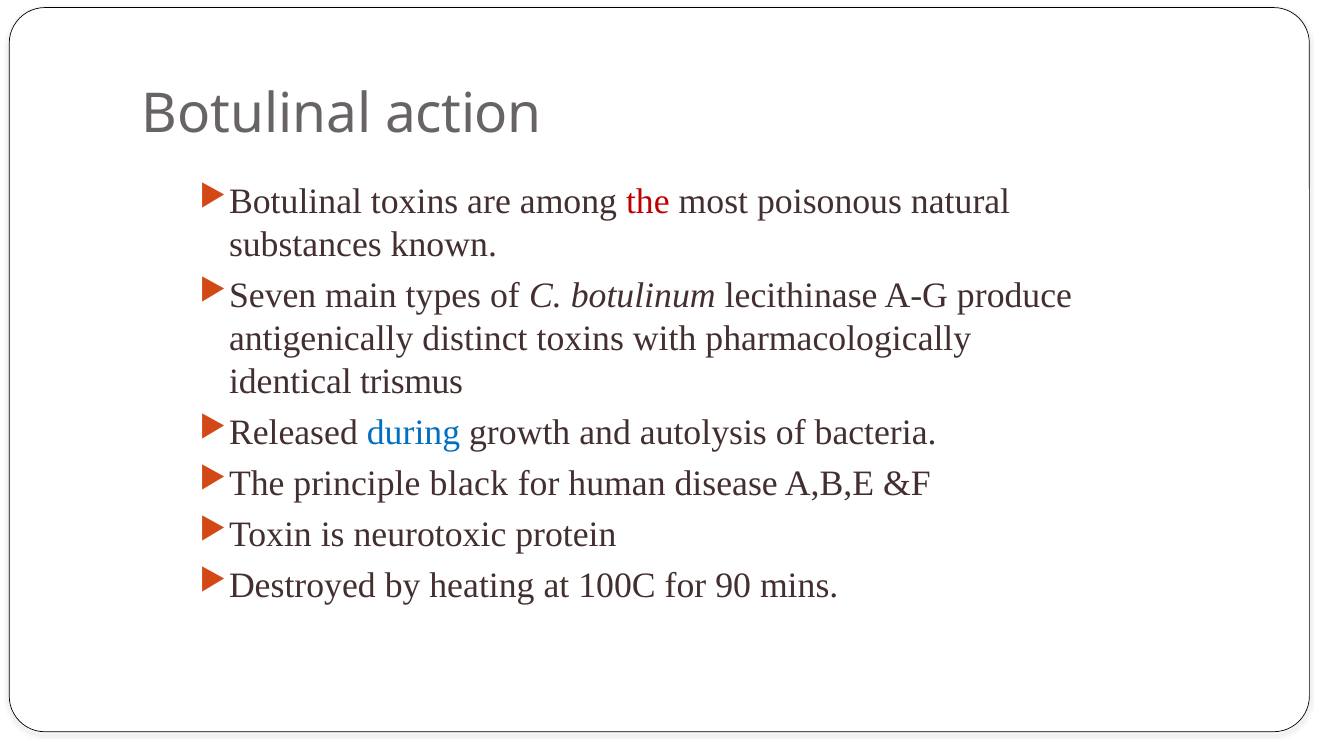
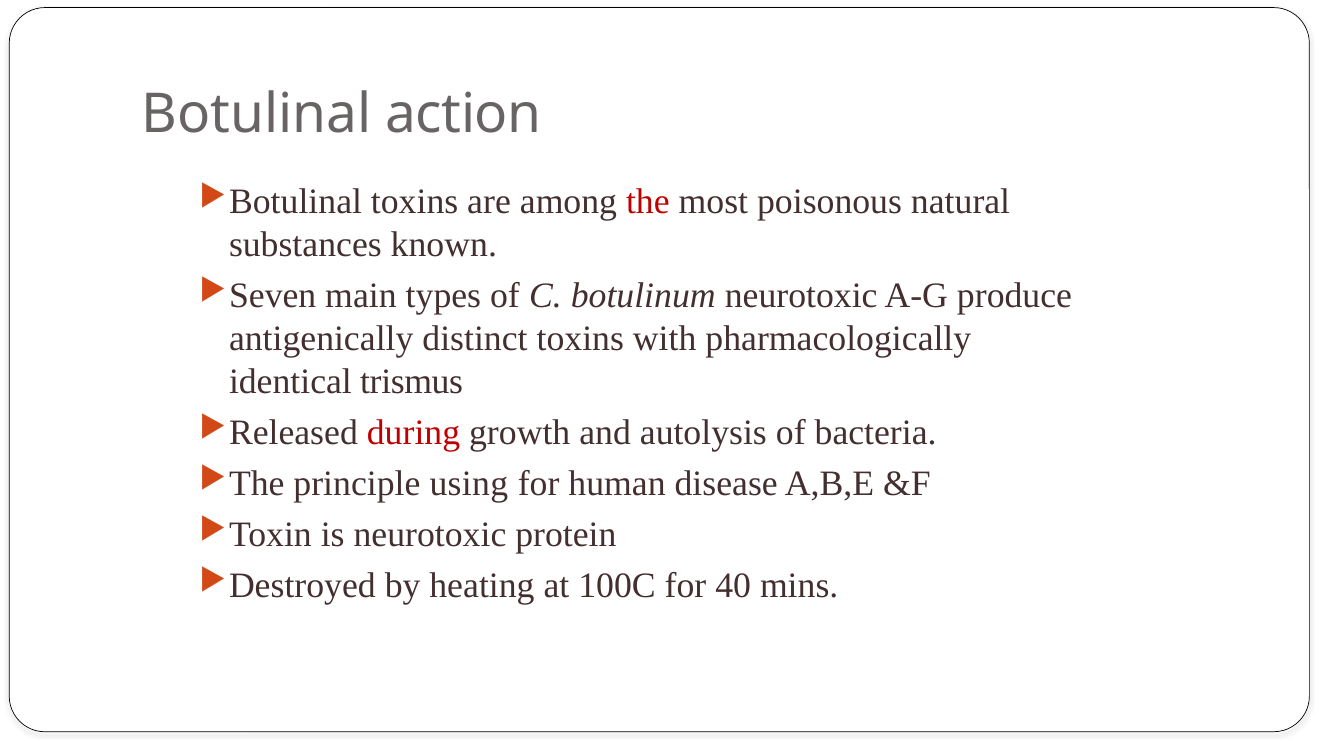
botulinum lecithinase: lecithinase -> neurotoxic (801, 296)
during colour: blue -> red (413, 433)
black: black -> using (469, 484)
90: 90 -> 40 (733, 586)
